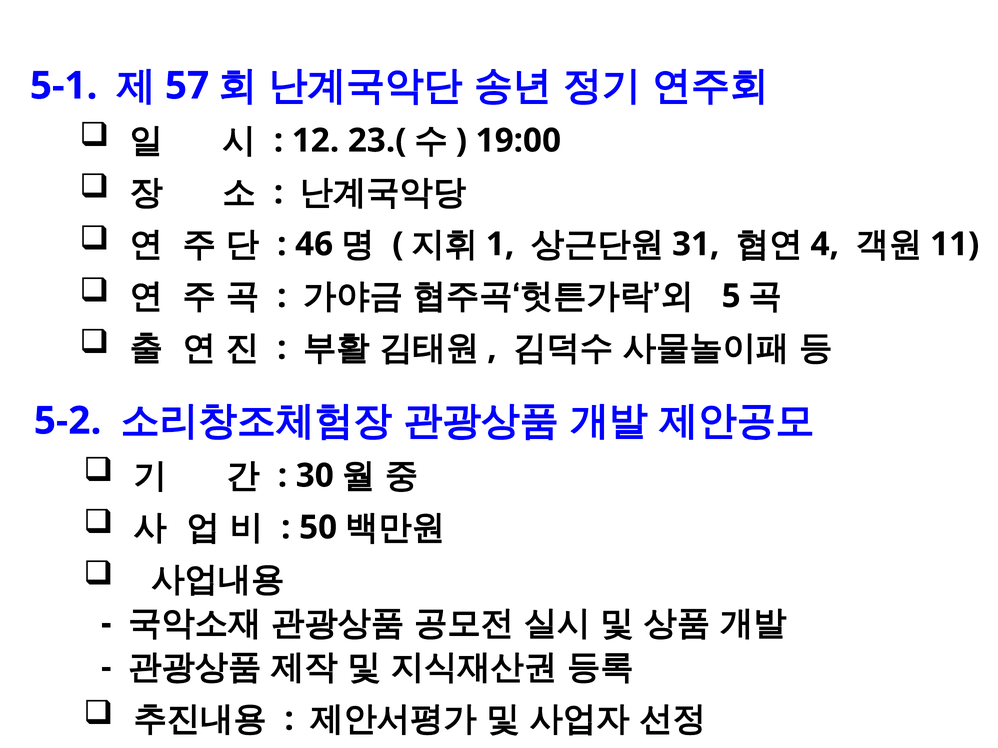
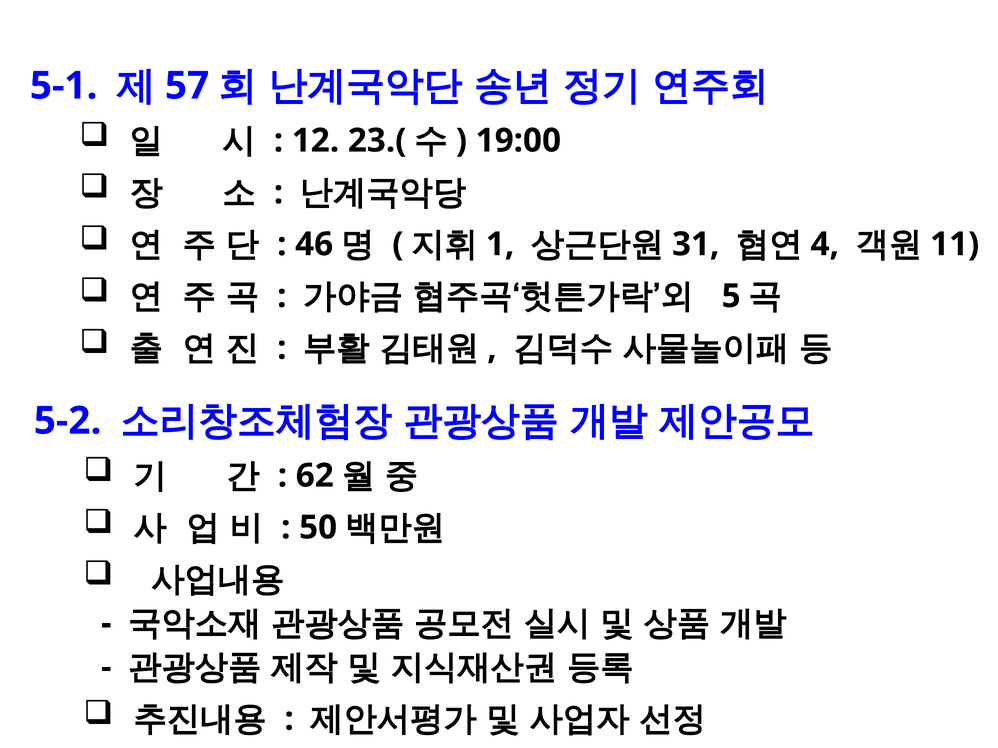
30: 30 -> 62 (315, 476)
